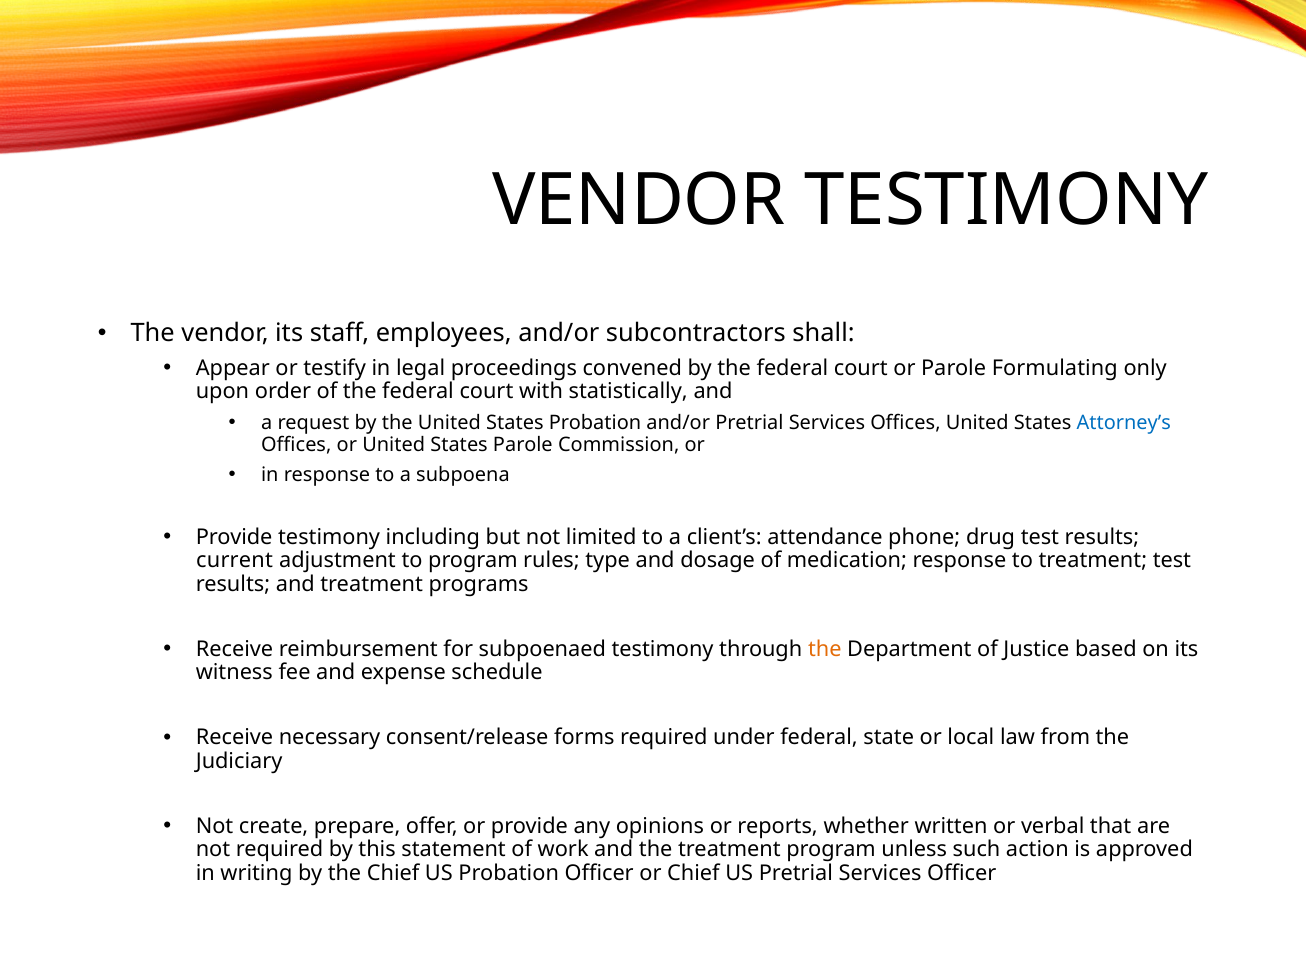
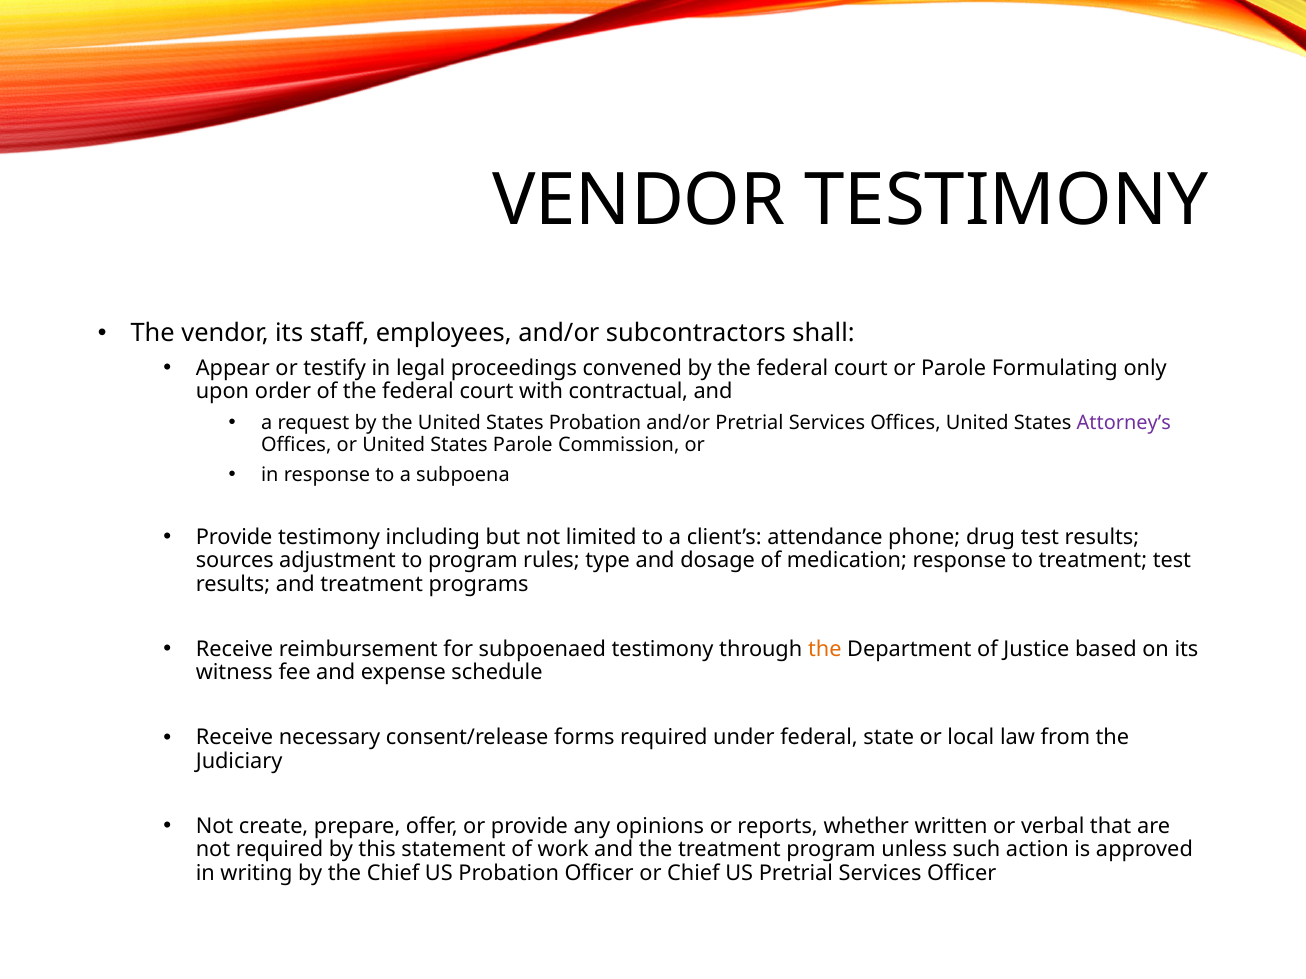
statistically: statistically -> contractual (628, 392)
Attorney’s colour: blue -> purple (1124, 423)
current: current -> sources (235, 561)
